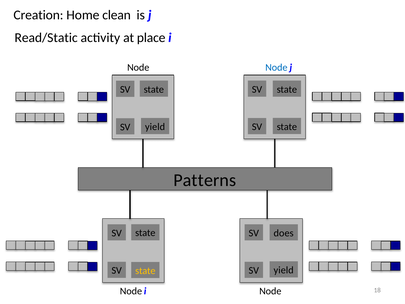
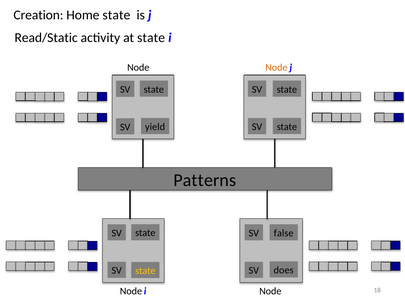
Home clean: clean -> state (116, 15)
at place: place -> state (151, 38)
Node colour: blue -> orange (276, 67)
does: does -> false (284, 233)
yield: yield -> does (284, 270)
